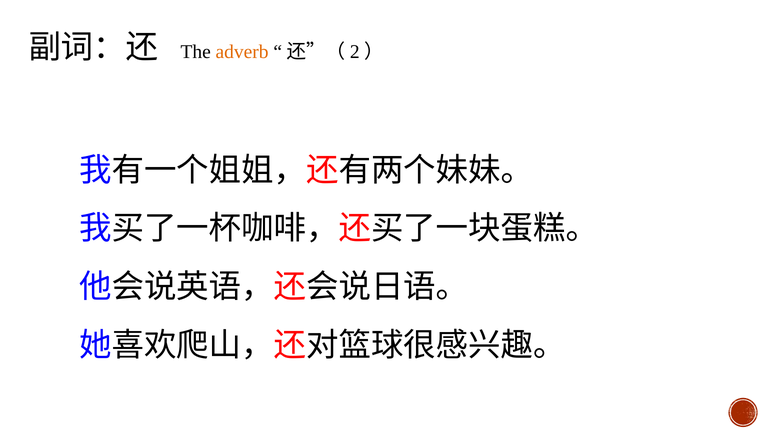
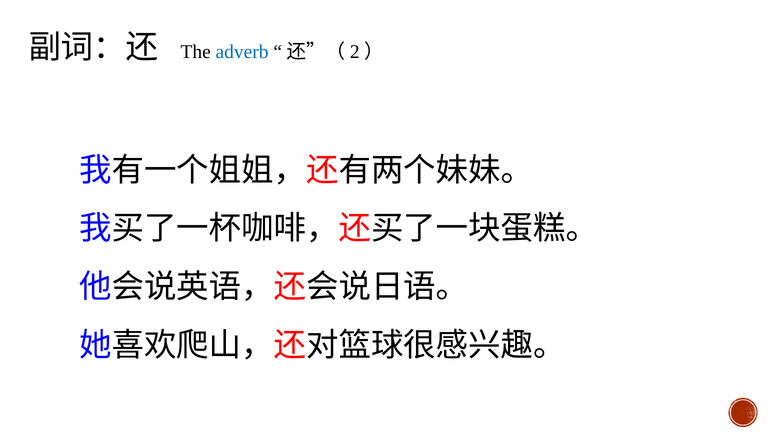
adverb colour: orange -> blue (242, 52)
